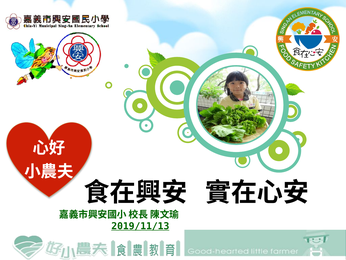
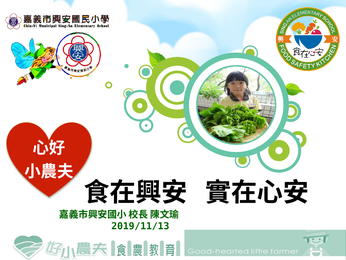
2019/11/13 underline: present -> none (140, 226)
